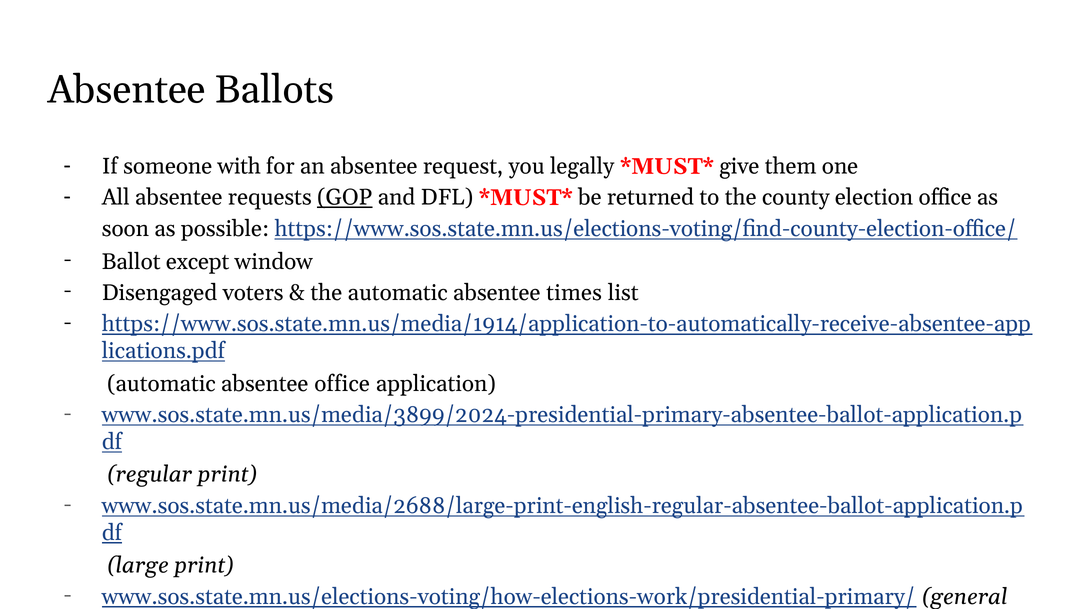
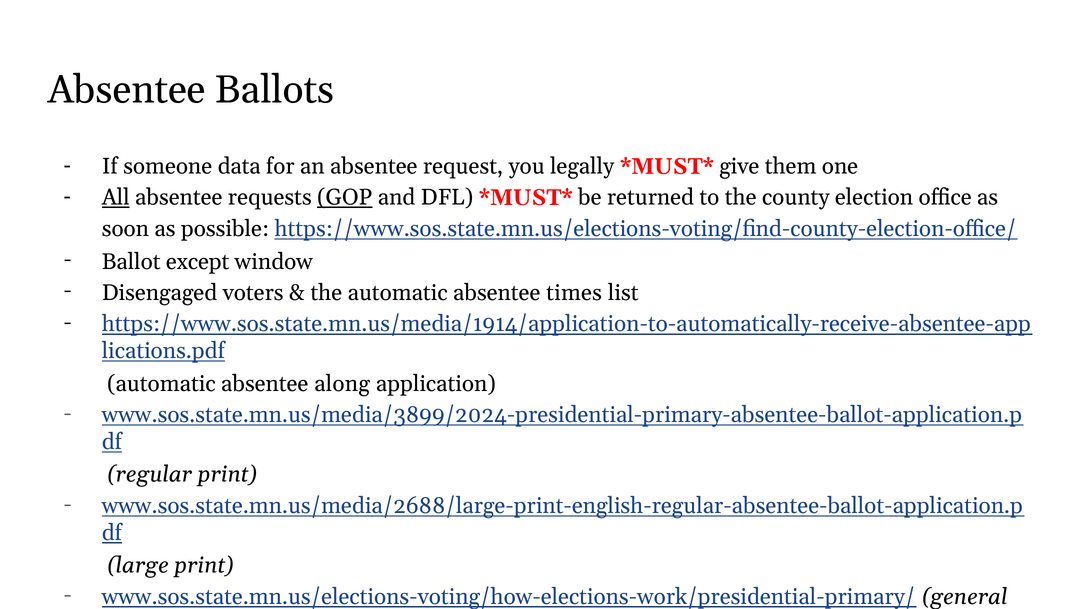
with: with -> data (239, 166)
All underline: none -> present (116, 197)
absentee office: office -> along (342, 383)
